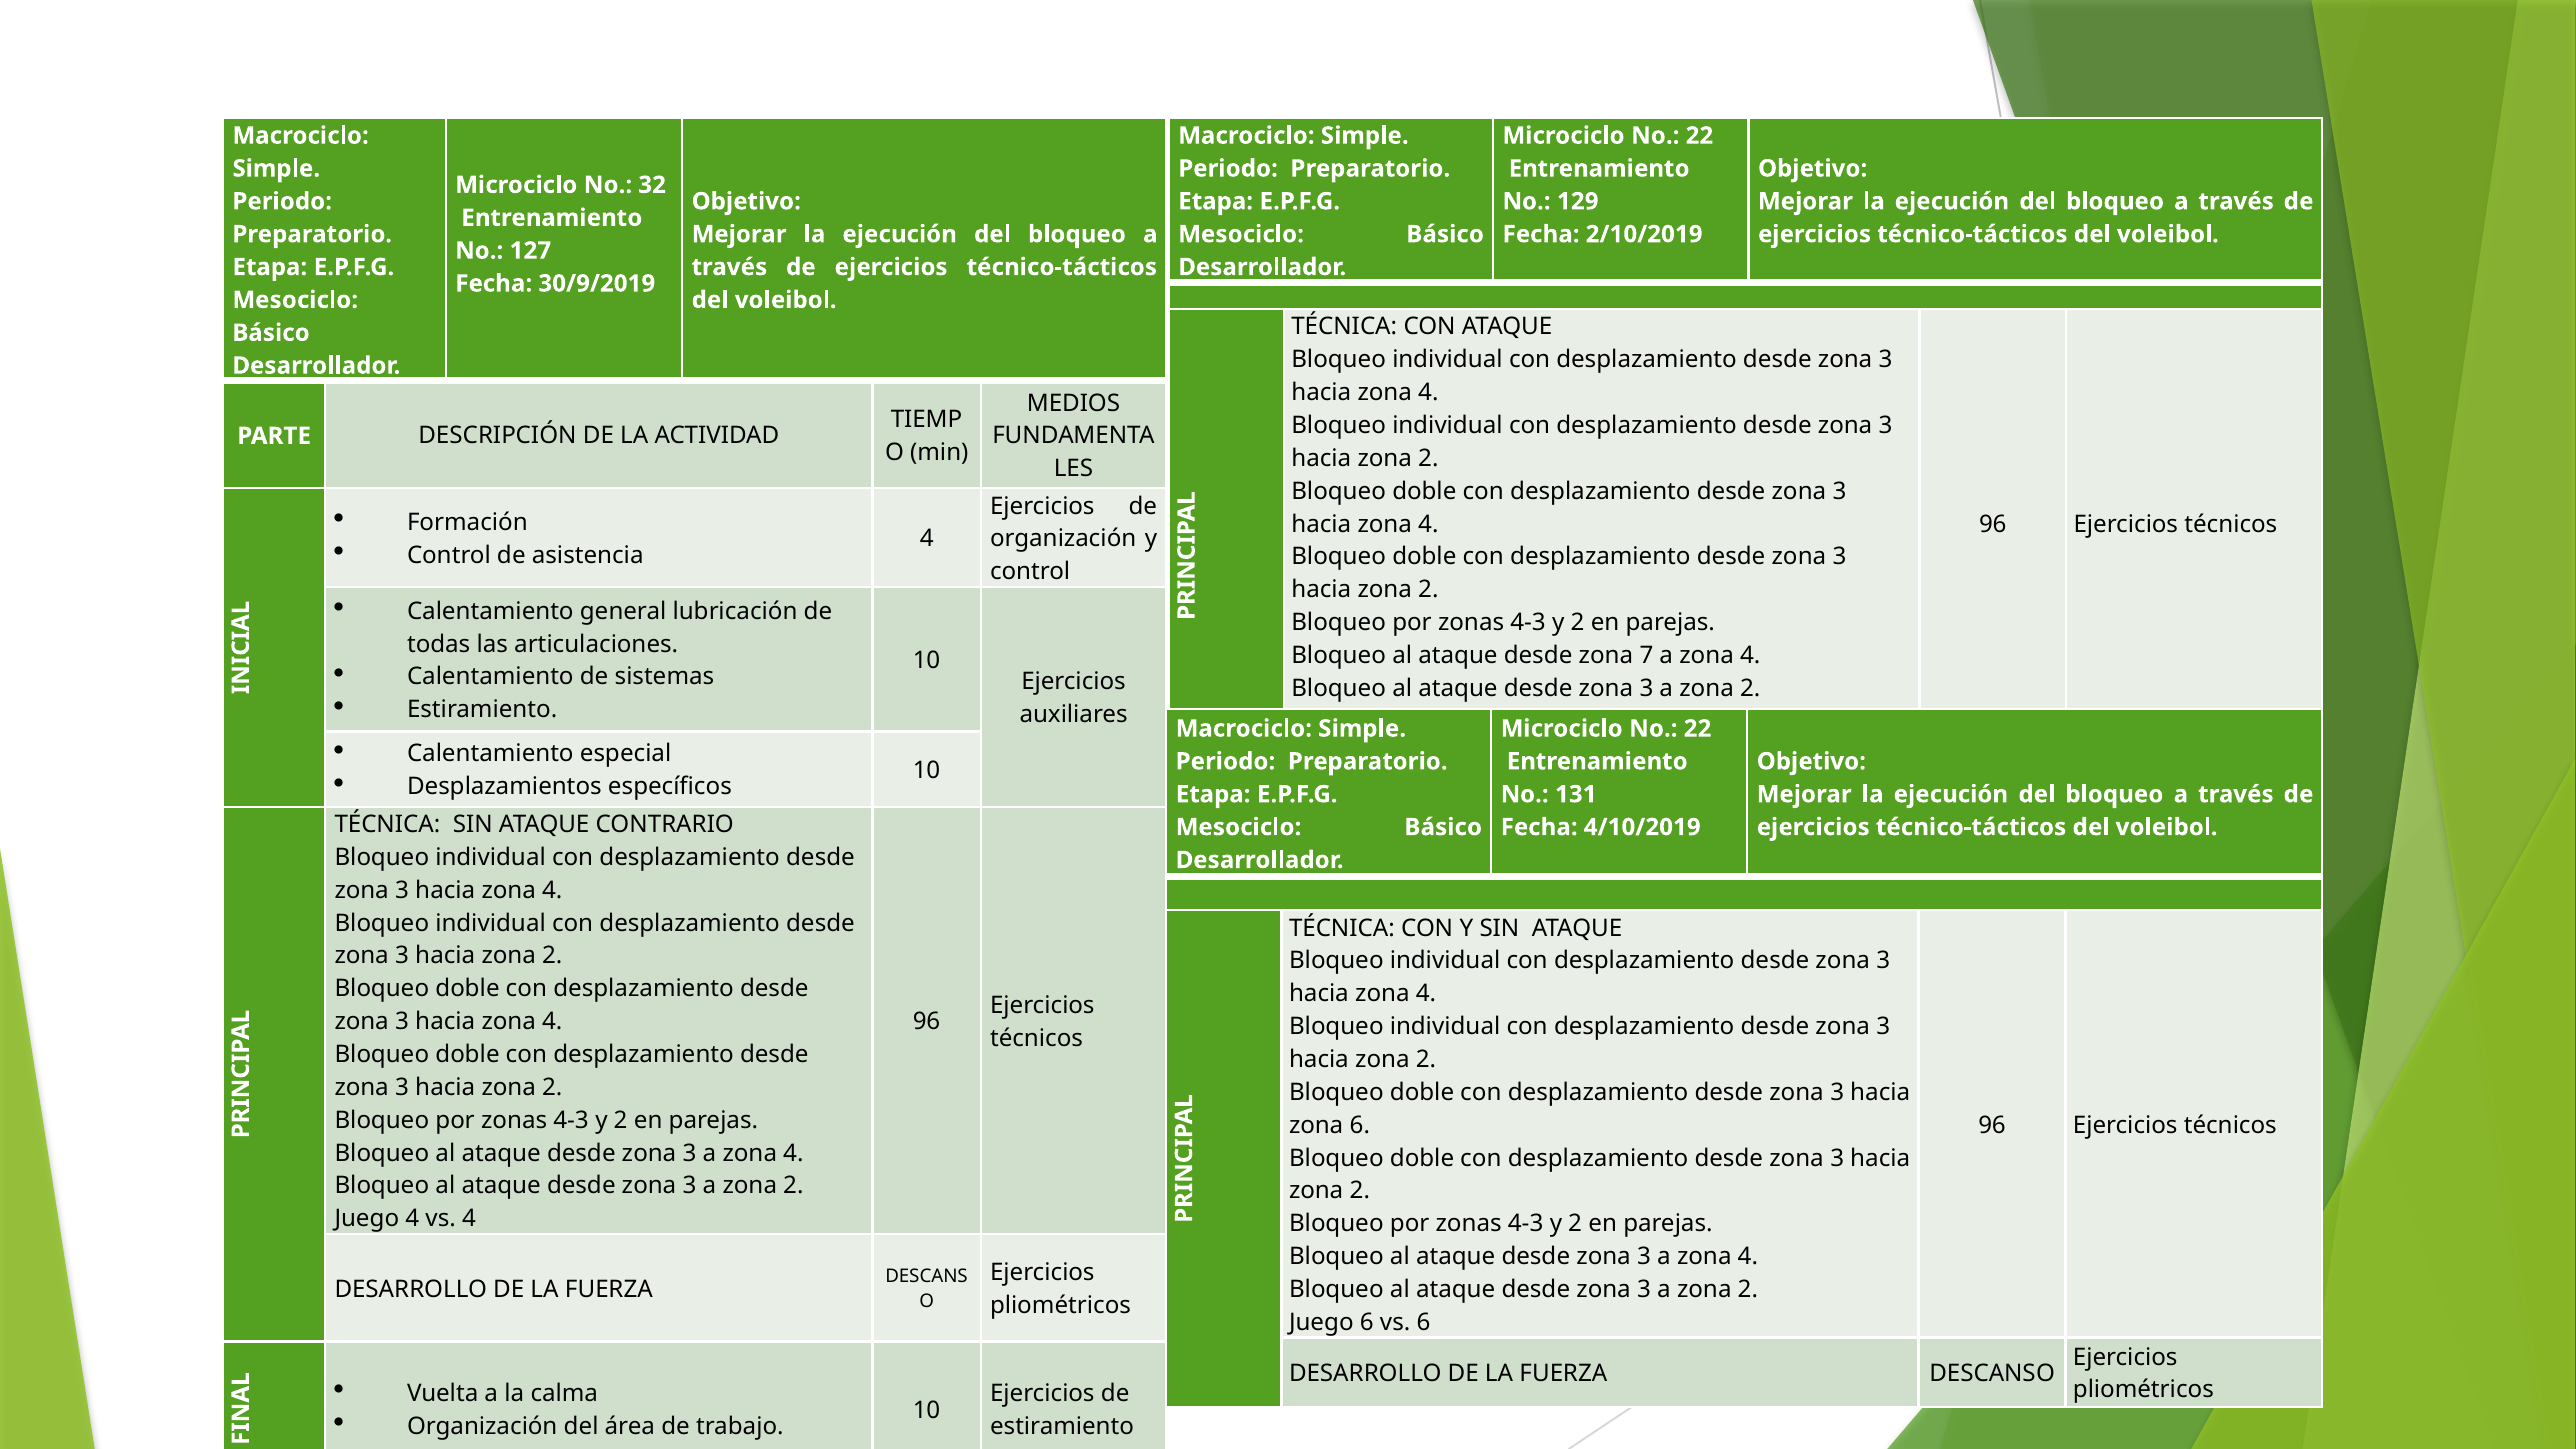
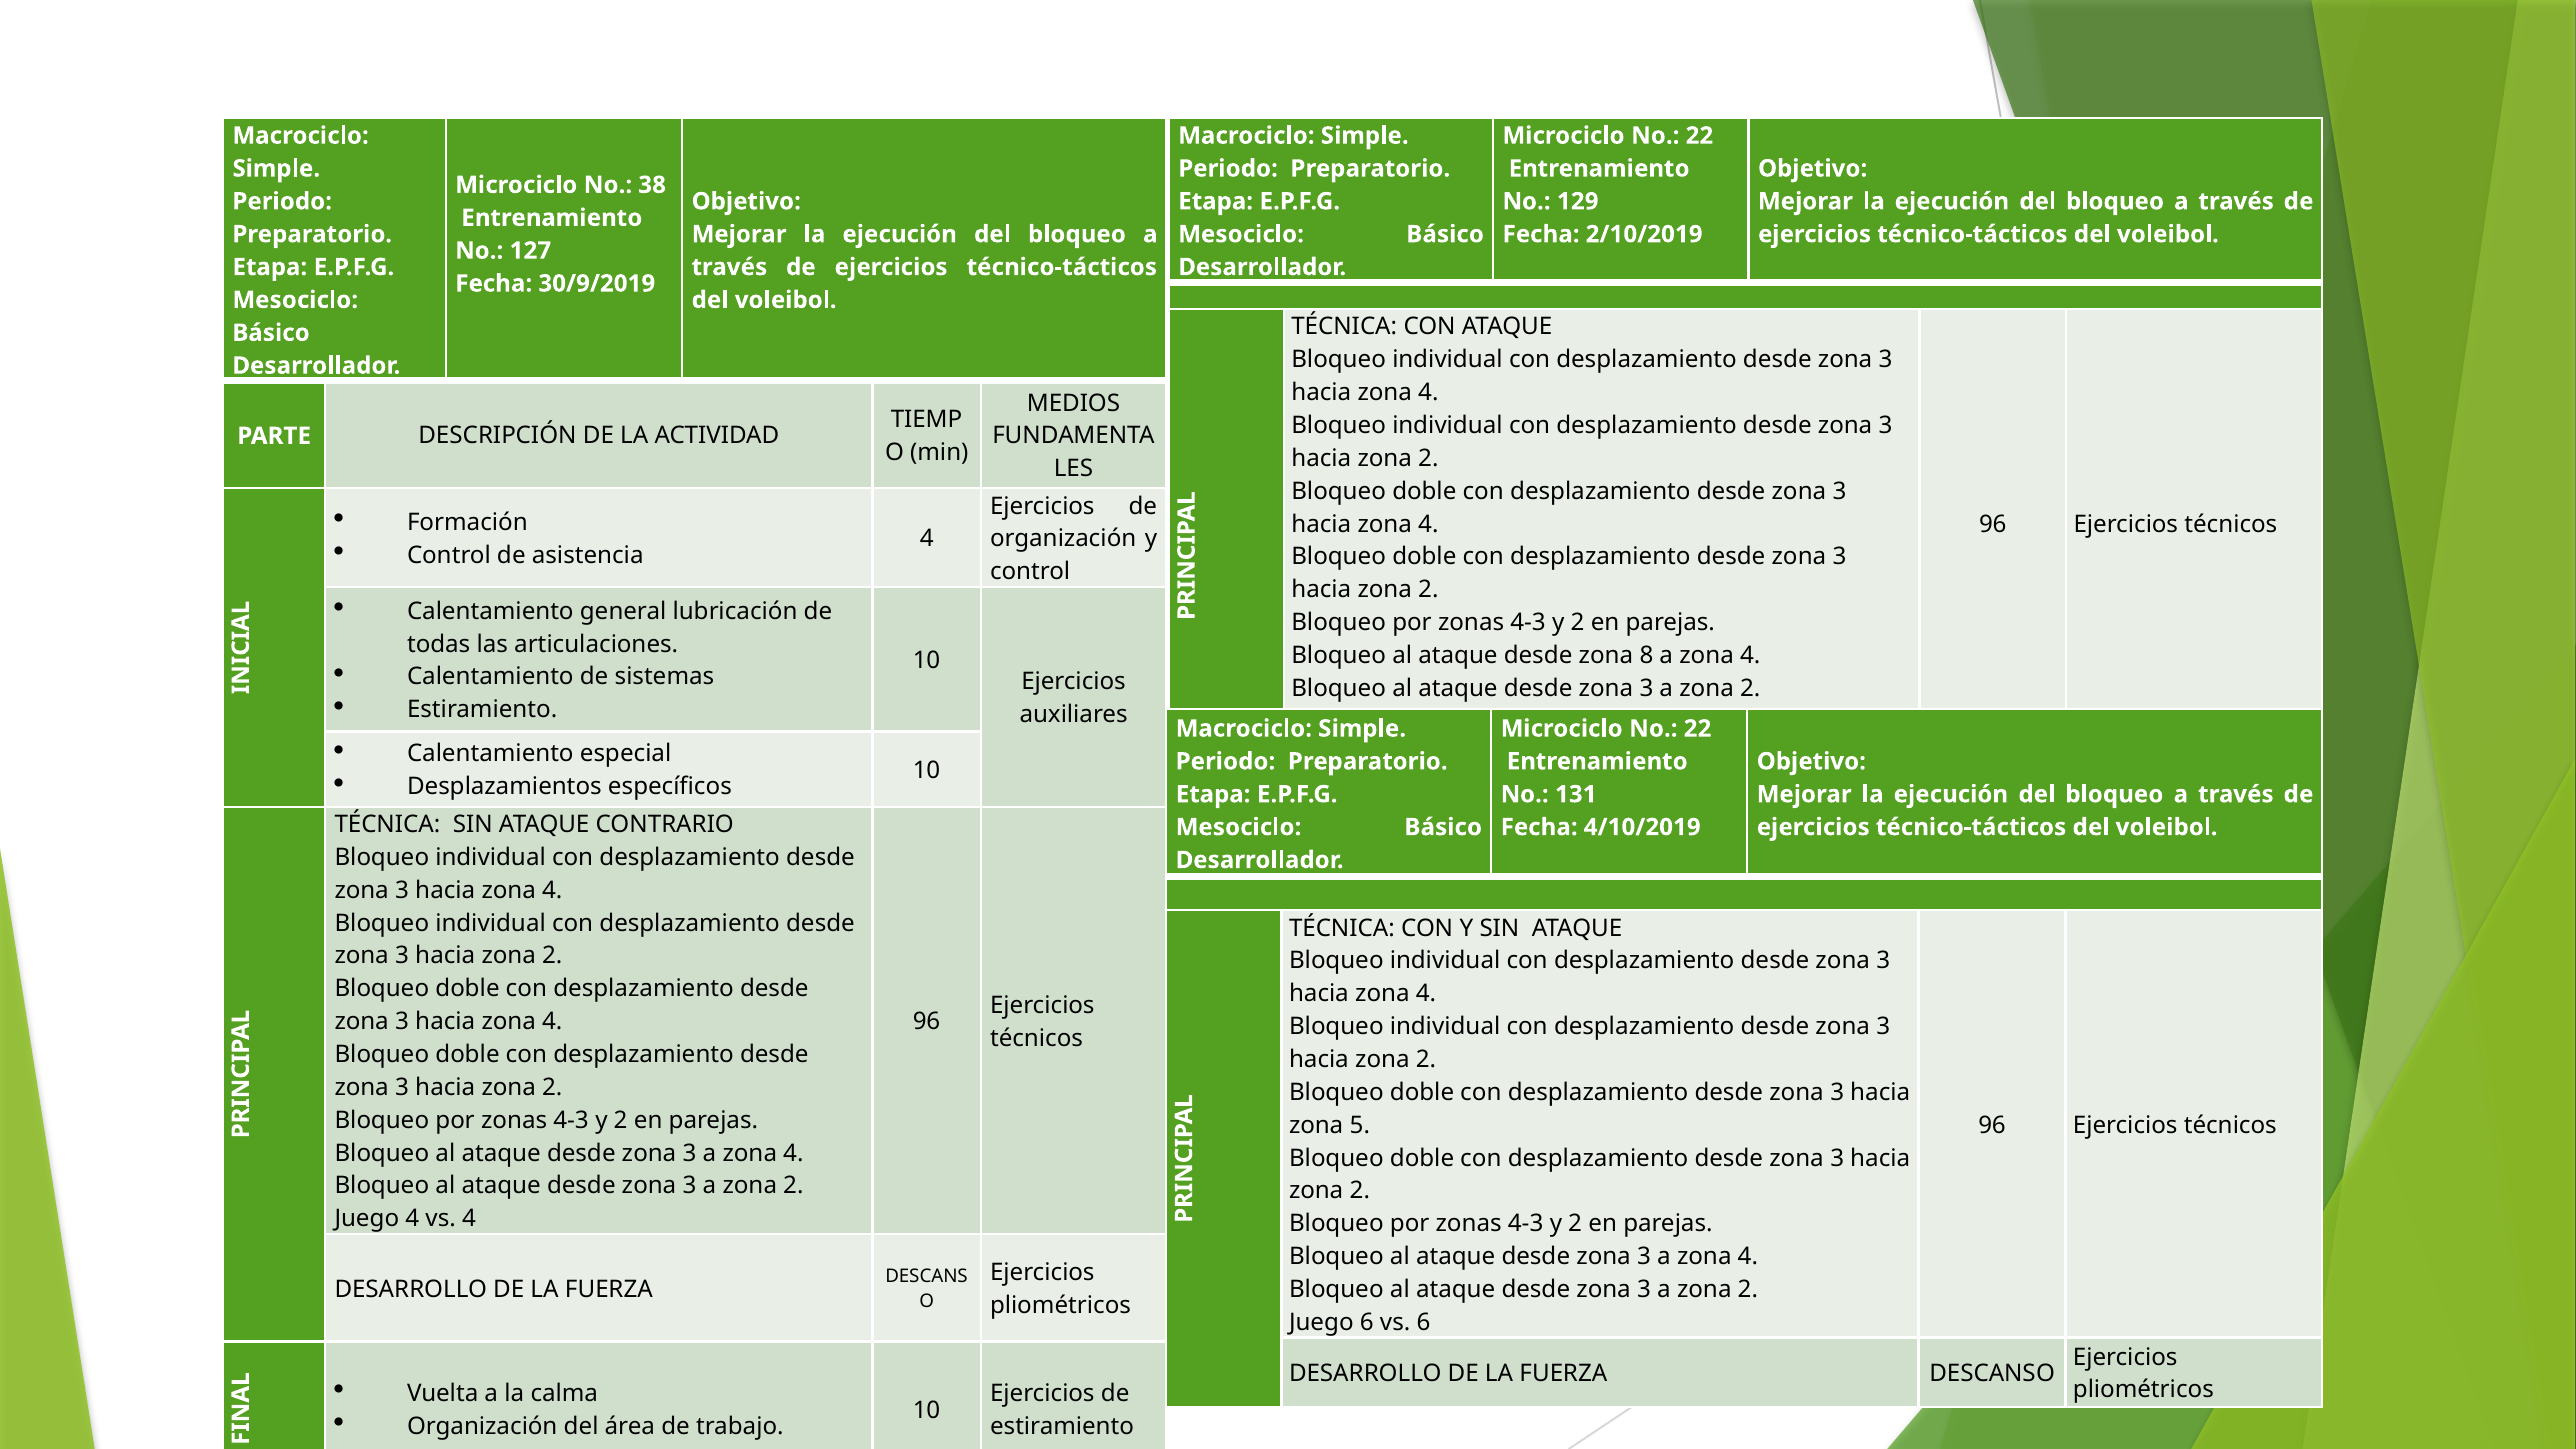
32: 32 -> 38 (652, 185)
7: 7 -> 8 (1646, 656)
zona 6: 6 -> 5 (1360, 1125)
